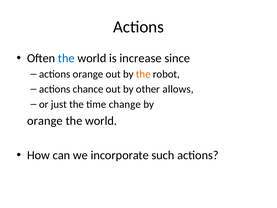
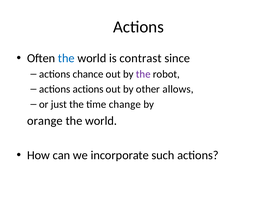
increase: increase -> contrast (141, 58)
actions orange: orange -> chance (88, 74)
the colour: orange -> purple (143, 74)
actions chance: chance -> actions (88, 89)
